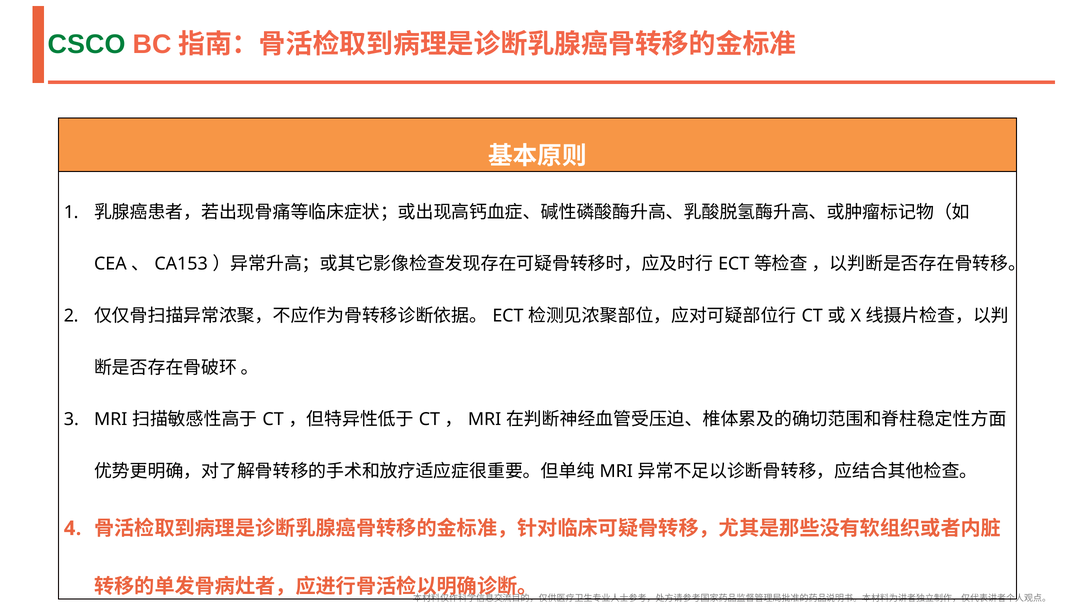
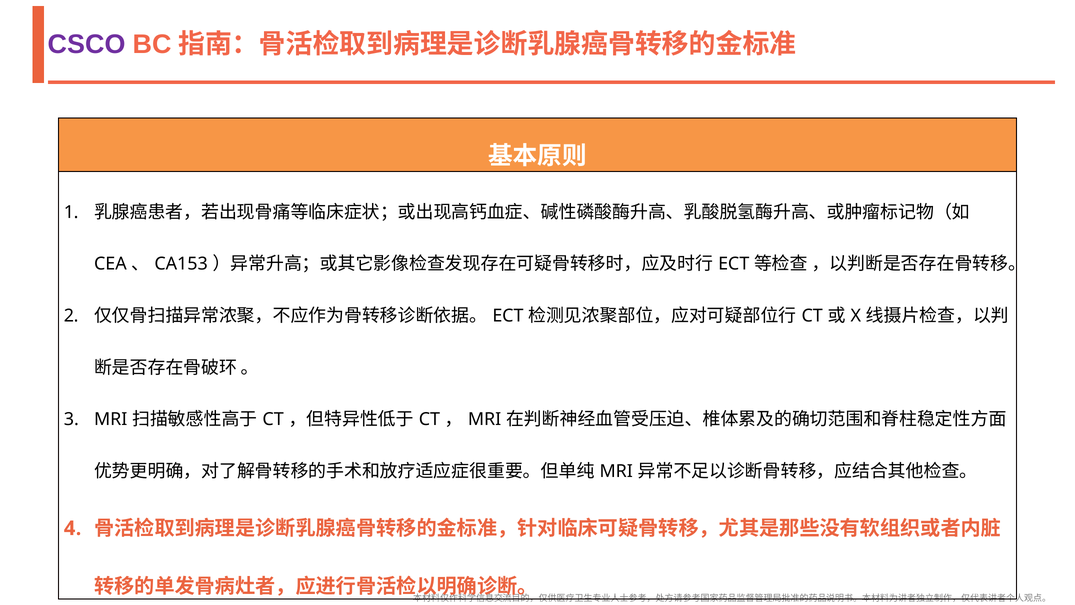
CSCO colour: green -> purple (87, 44)
